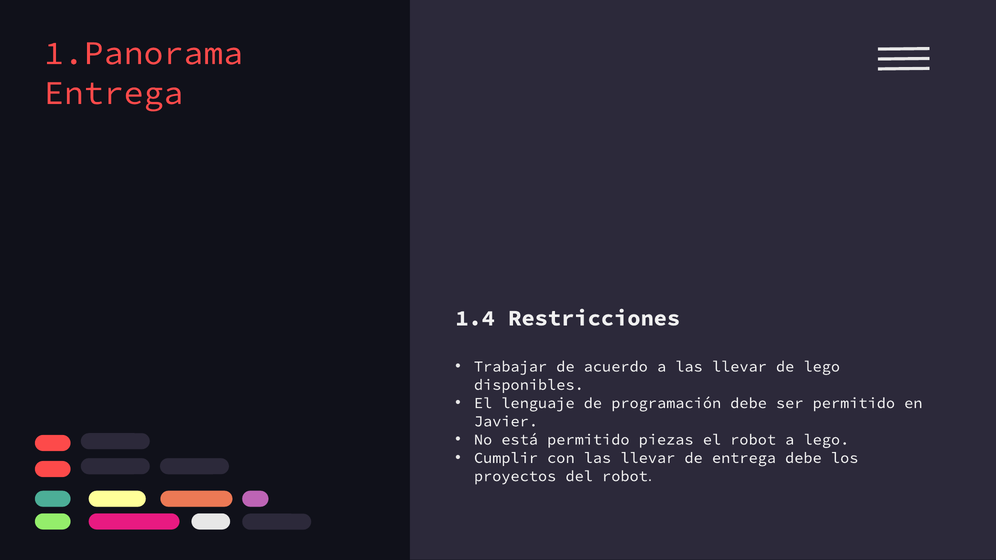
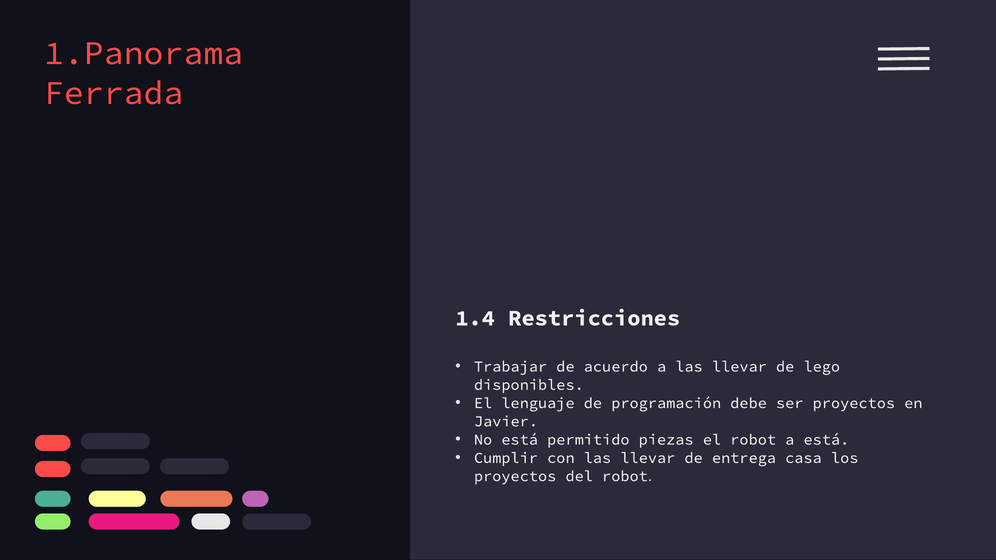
Entrega: Entrega -> Ferrada (114, 93)
ser permitido: permitido -> proyectos (854, 403)
a lego: lego -> está (826, 440)
entrega debe: debe -> casa (803, 458)
